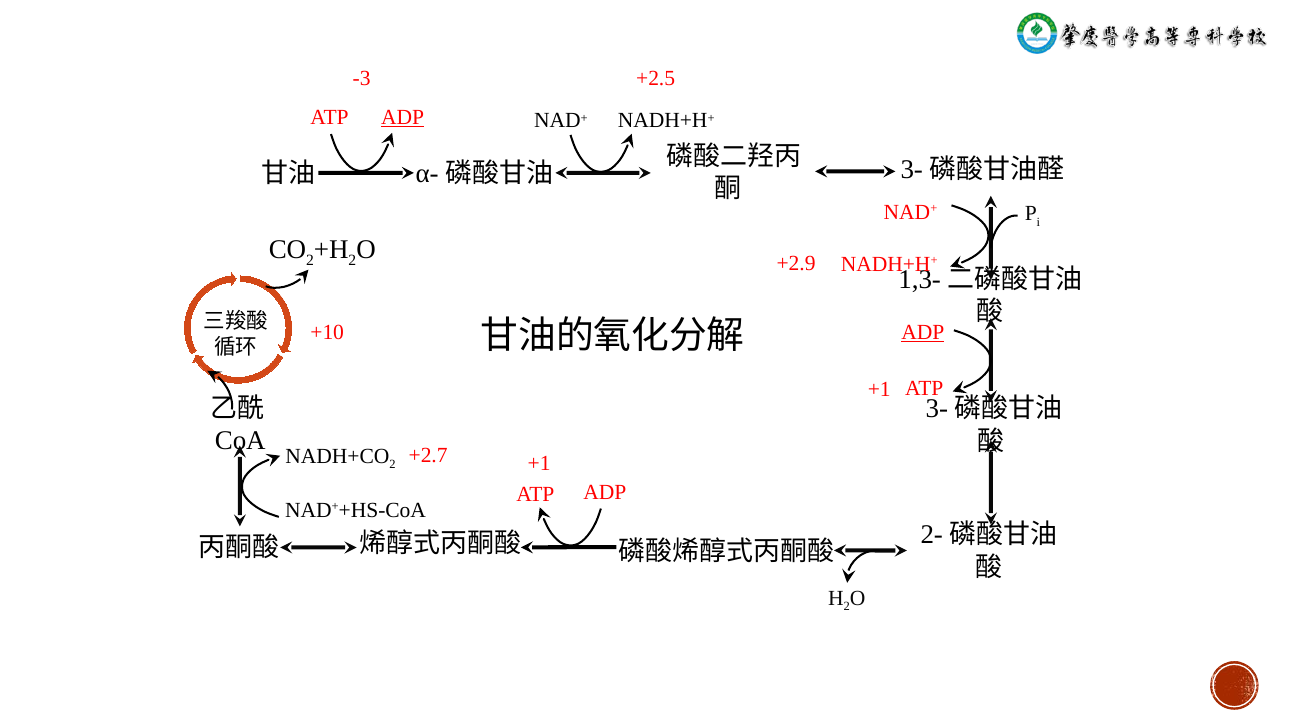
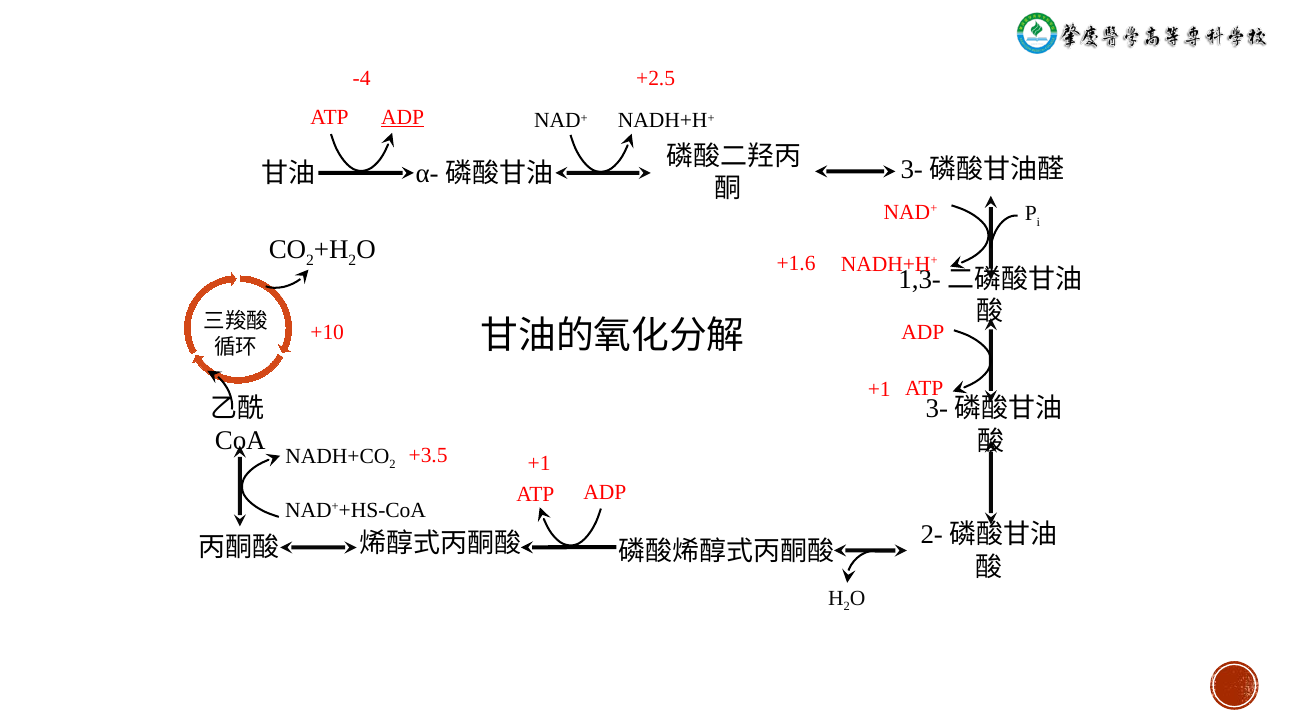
-3: -3 -> -4 (362, 79)
+2.9: +2.9 -> +1.6 (796, 264)
ADP underline: present -> none (923, 332)
+2.7: +2.7 -> +3.5 (428, 456)
